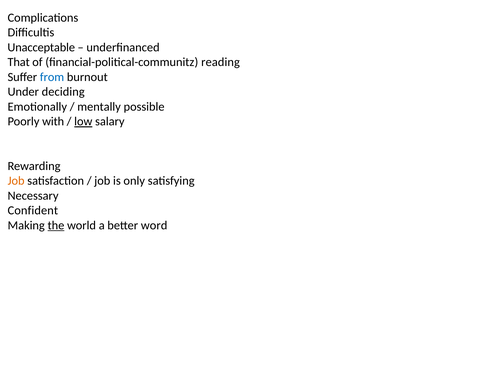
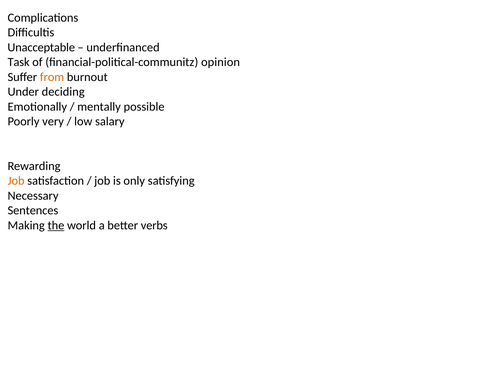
That: That -> Task (19, 62)
reading: reading -> opinion (221, 62)
from colour: blue -> orange (52, 77)
with: with -> very (53, 121)
low underline: present -> none (83, 121)
Confident: Confident -> Sentences (33, 210)
word: word -> verbs (154, 225)
